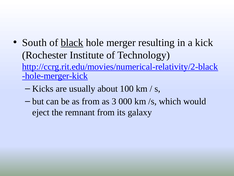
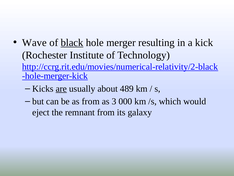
South: South -> Wave (34, 42)
are underline: none -> present (61, 88)
100: 100 -> 489 (127, 88)
